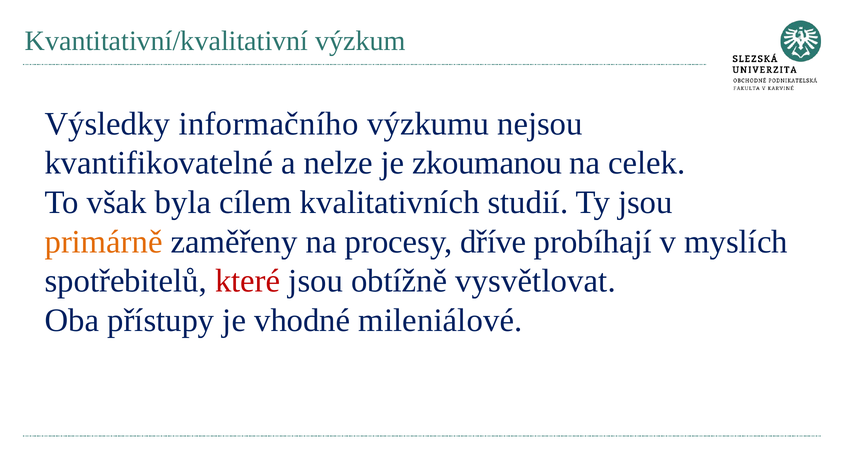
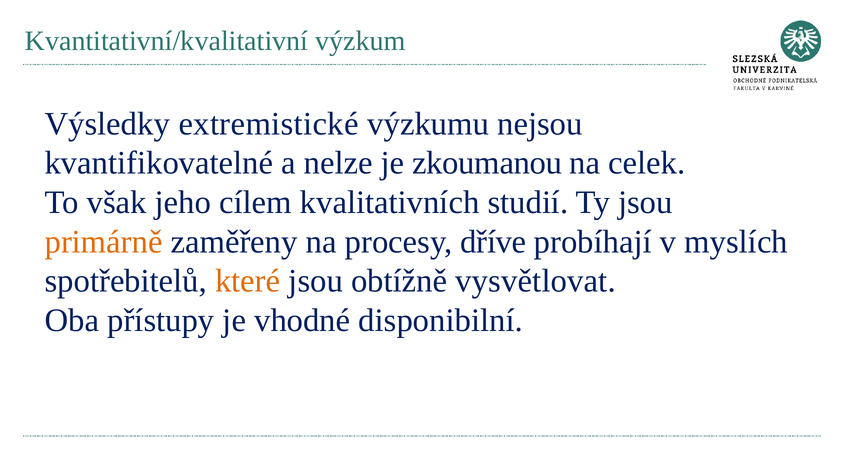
informačního: informačního -> extremistické (269, 124)
byla: byla -> jeho (183, 202)
které colour: red -> orange (248, 281)
mileniálové: mileniálové -> disponibilní (441, 320)
